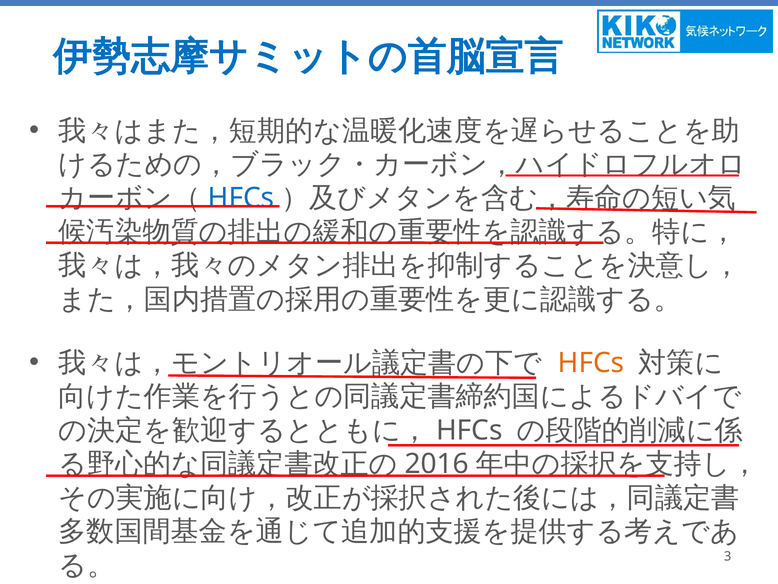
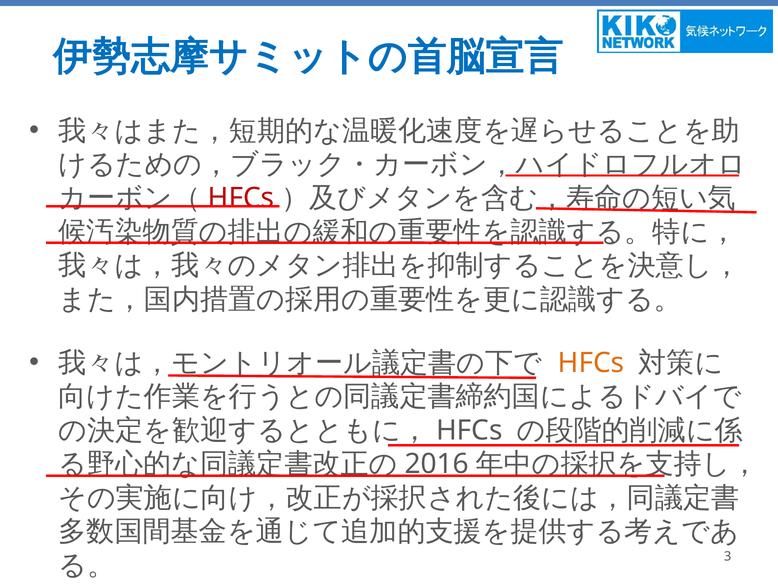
HFCs colour: blue -> red (241, 198)
